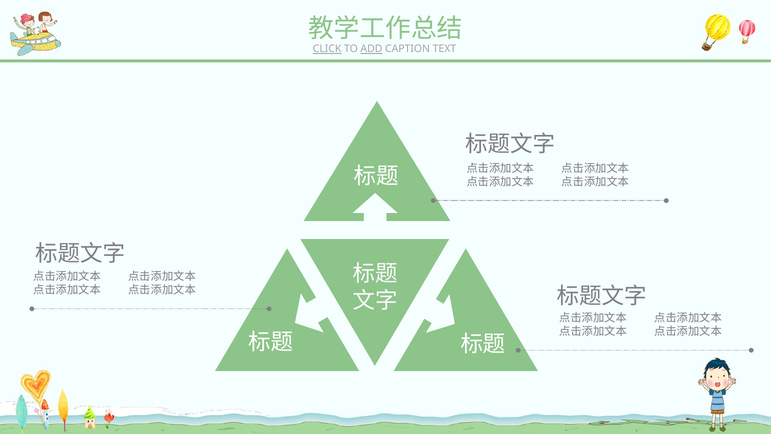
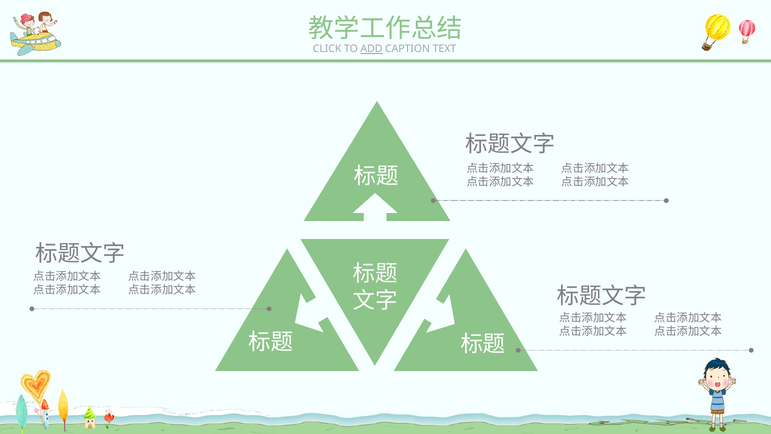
CLICK underline: present -> none (327, 49)
